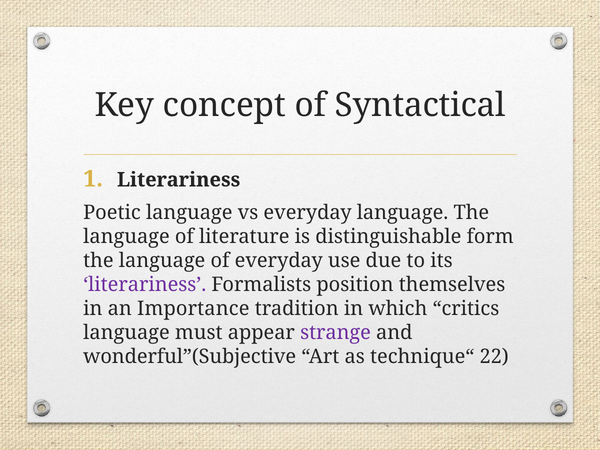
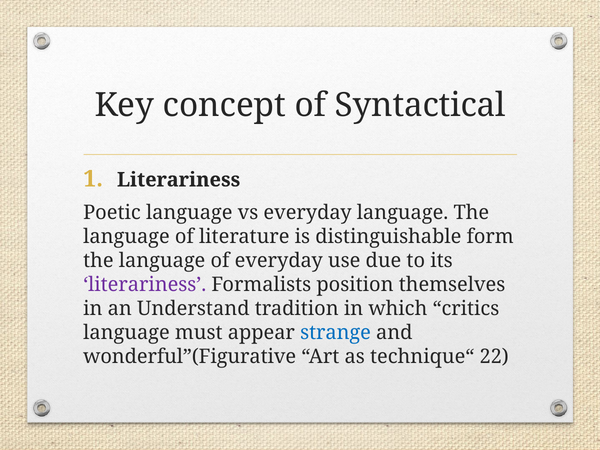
Importance: Importance -> Understand (193, 309)
strange colour: purple -> blue (336, 333)
wonderful”(Subjective: wonderful”(Subjective -> wonderful”(Figurative (190, 357)
